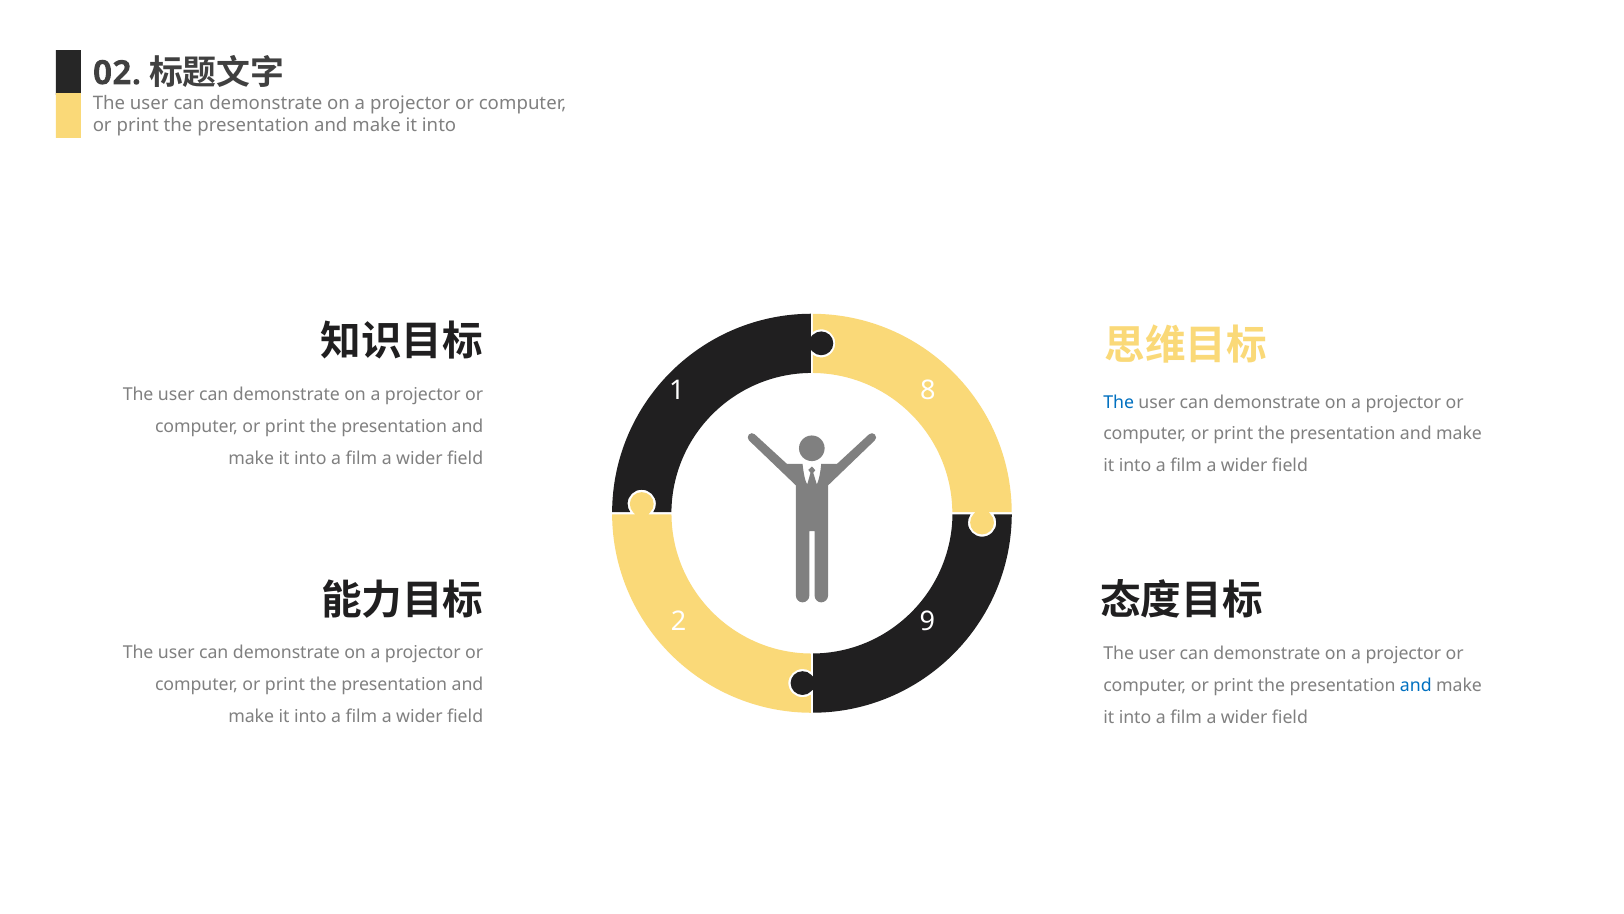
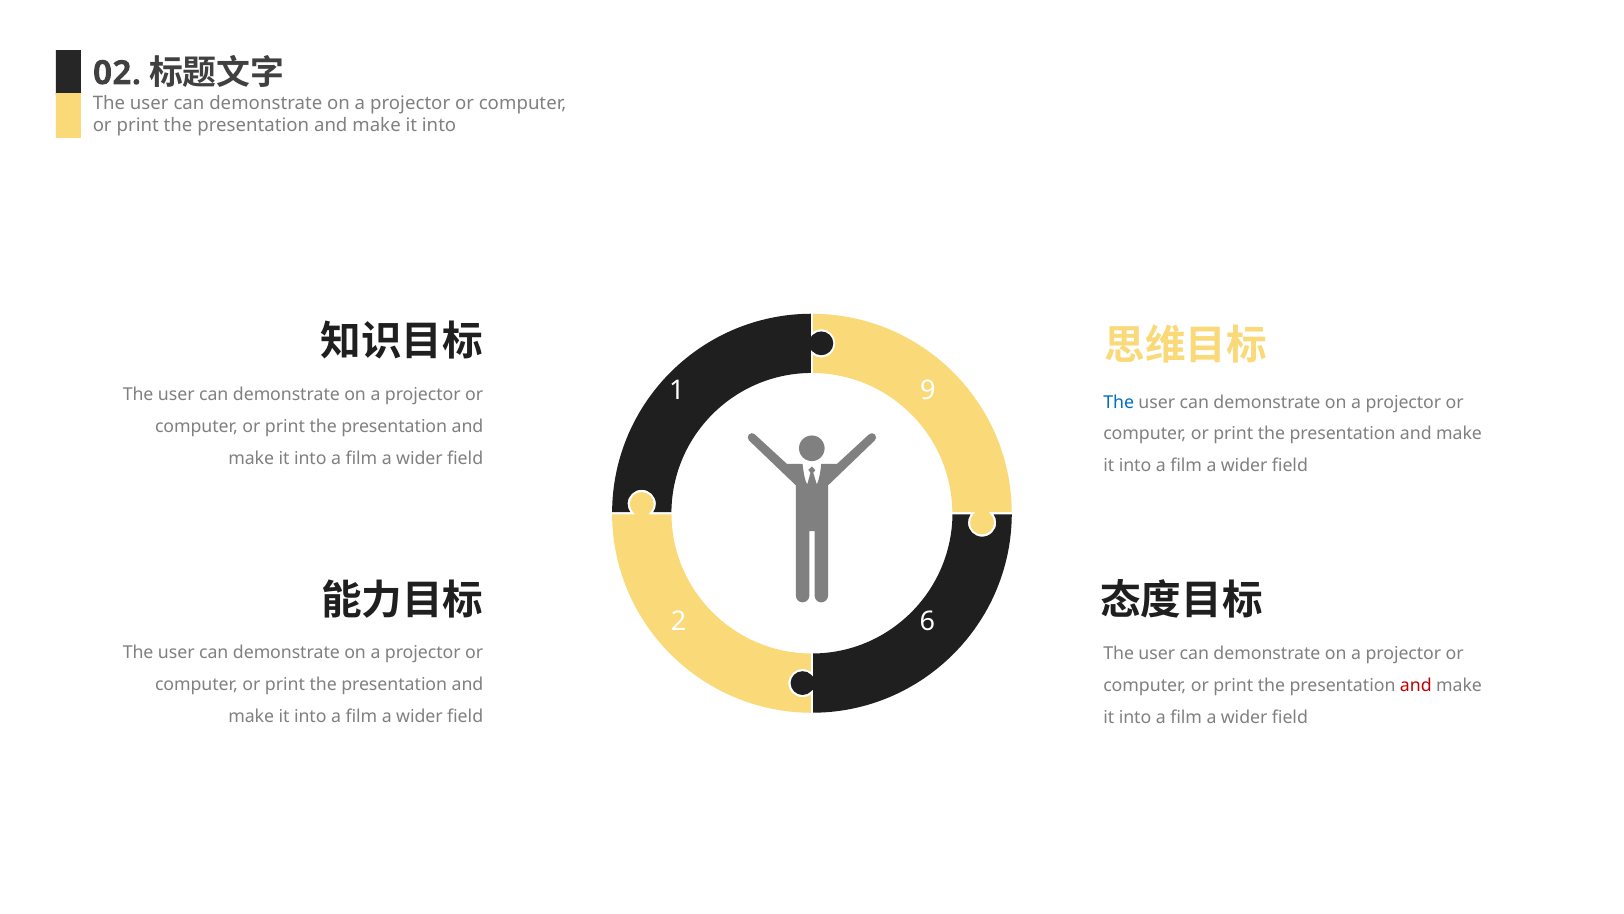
8: 8 -> 9 (928, 390)
9: 9 -> 6 (927, 621)
and colour: blue -> red (1416, 686)
